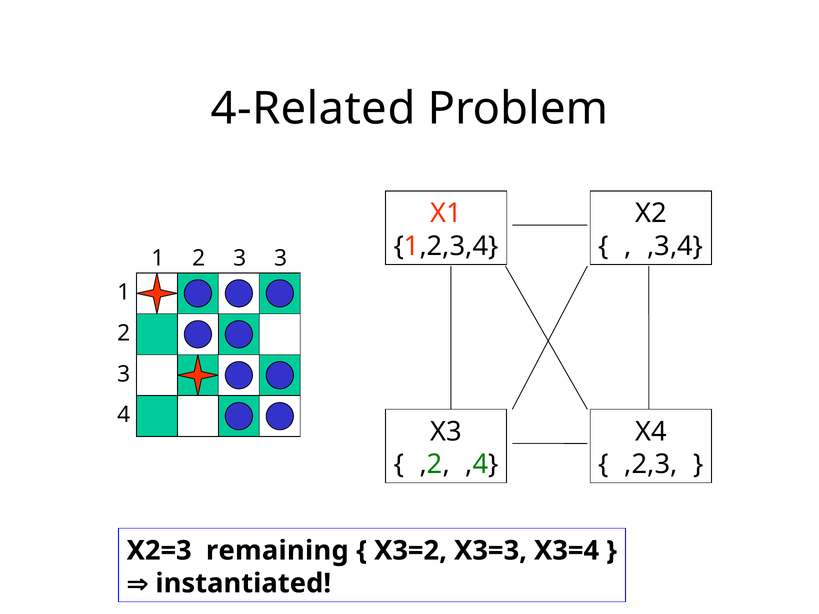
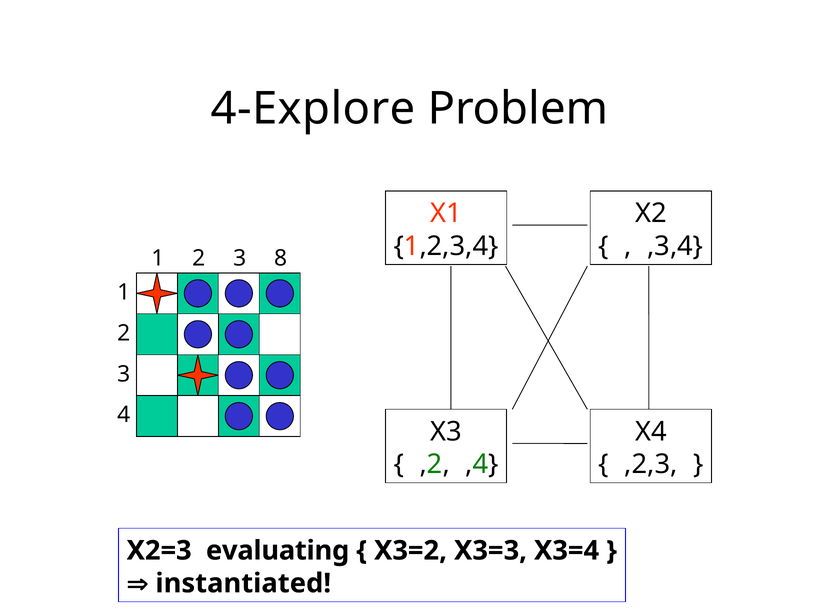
4-Related: 4-Related -> 4-Explore (313, 109)
2 3: 3 -> 8 (281, 258)
remaining: remaining -> evaluating (278, 551)
